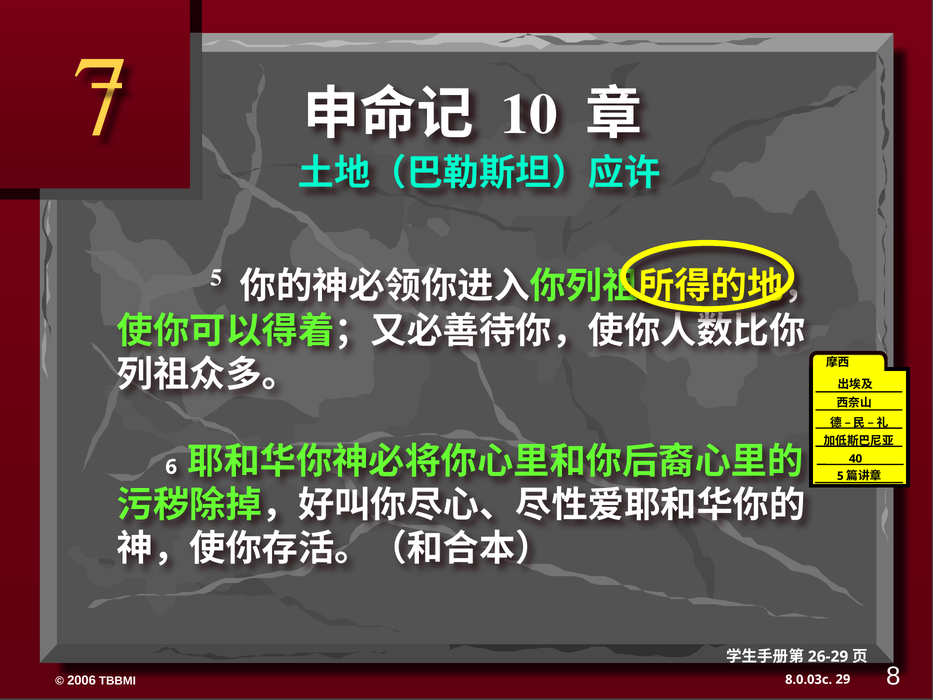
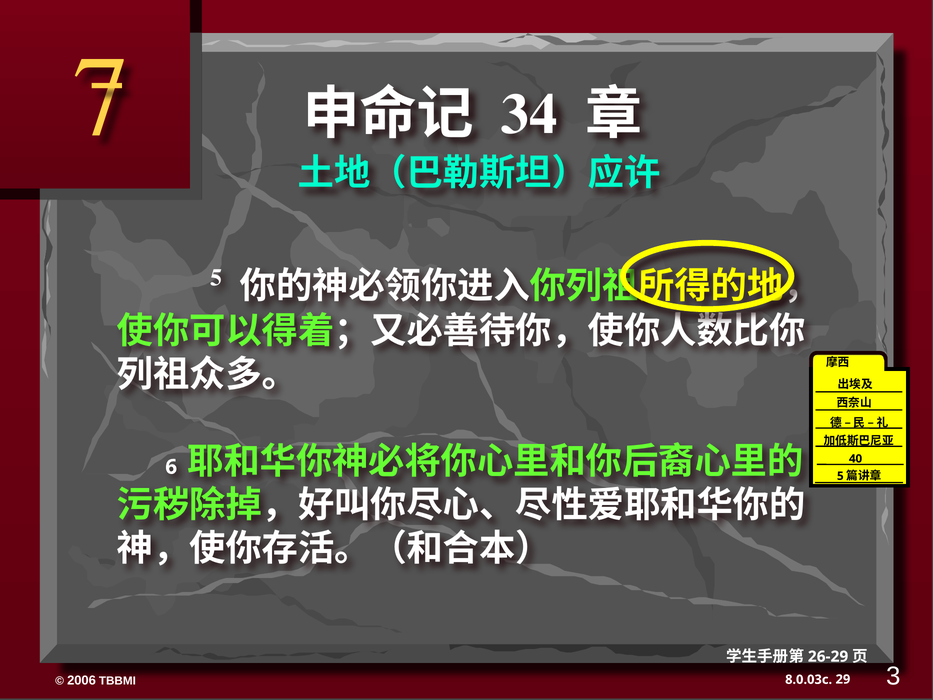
10: 10 -> 34 (529, 114)
8: 8 -> 3 (893, 676)
